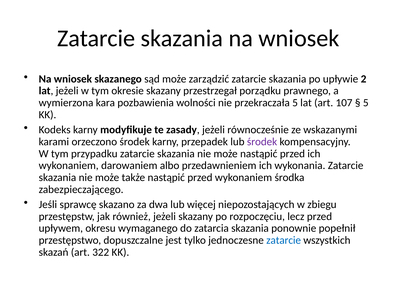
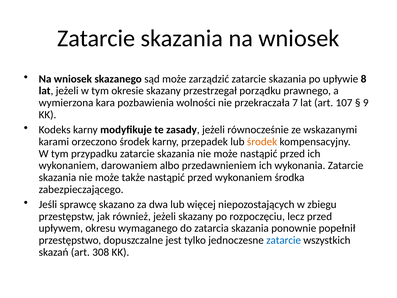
2: 2 -> 8 (364, 79)
przekraczała 5: 5 -> 7 (295, 103)
5: 5 -> 9 (366, 103)
środek colour: purple -> orange (262, 142)
322: 322 -> 308 (101, 252)
